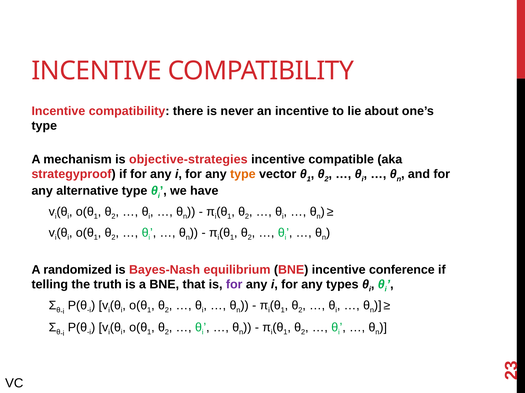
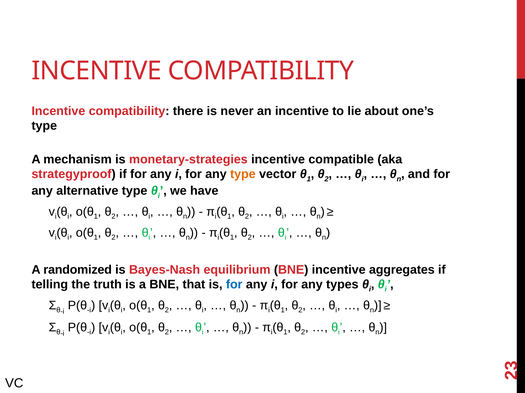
objective-strategies: objective-strategies -> monetary-strategies (188, 160)
conference: conference -> aggregates (402, 270)
for colour: purple -> blue (234, 285)
